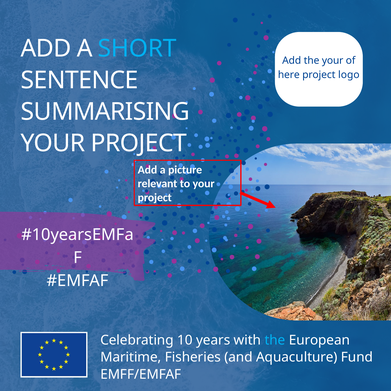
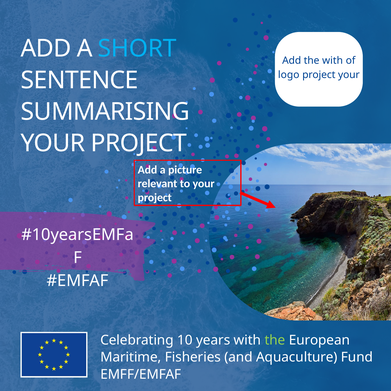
the your: your -> with (333, 60)
here: here -> logo (289, 75)
project logo: logo -> your (349, 75)
the colour: light blue -> light green (275, 340)
